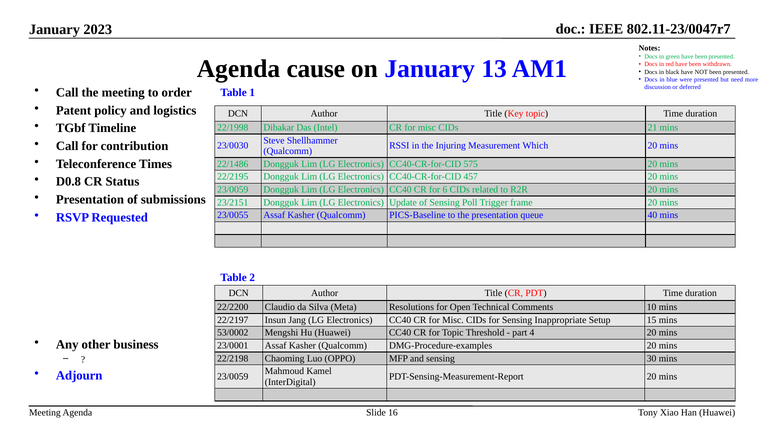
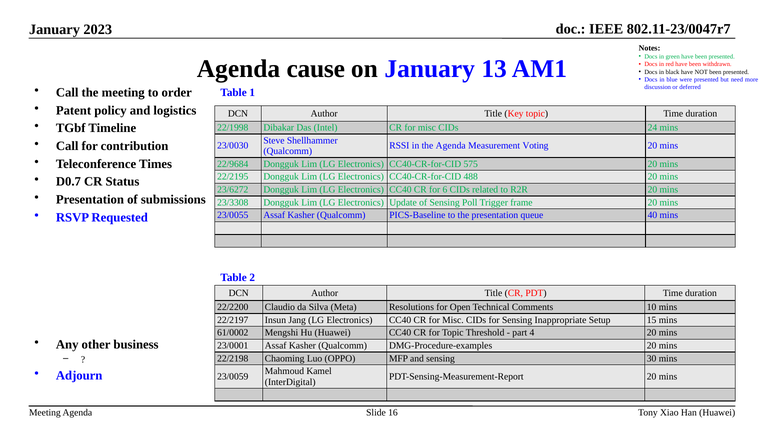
21: 21 -> 24 (652, 128)
the Injuring: Injuring -> Agenda (451, 146)
Which: Which -> Voting (536, 146)
22/1486: 22/1486 -> 22/9684 (233, 164)
457: 457 -> 488 (471, 177)
D0.8: D0.8 -> D0.7 (68, 182)
23/0059: 23/0059 -> 23/6272 (233, 189)
23/2151: 23/2151 -> 23/3308 (233, 202)
53/0002: 53/0002 -> 61/0002 (233, 333)
